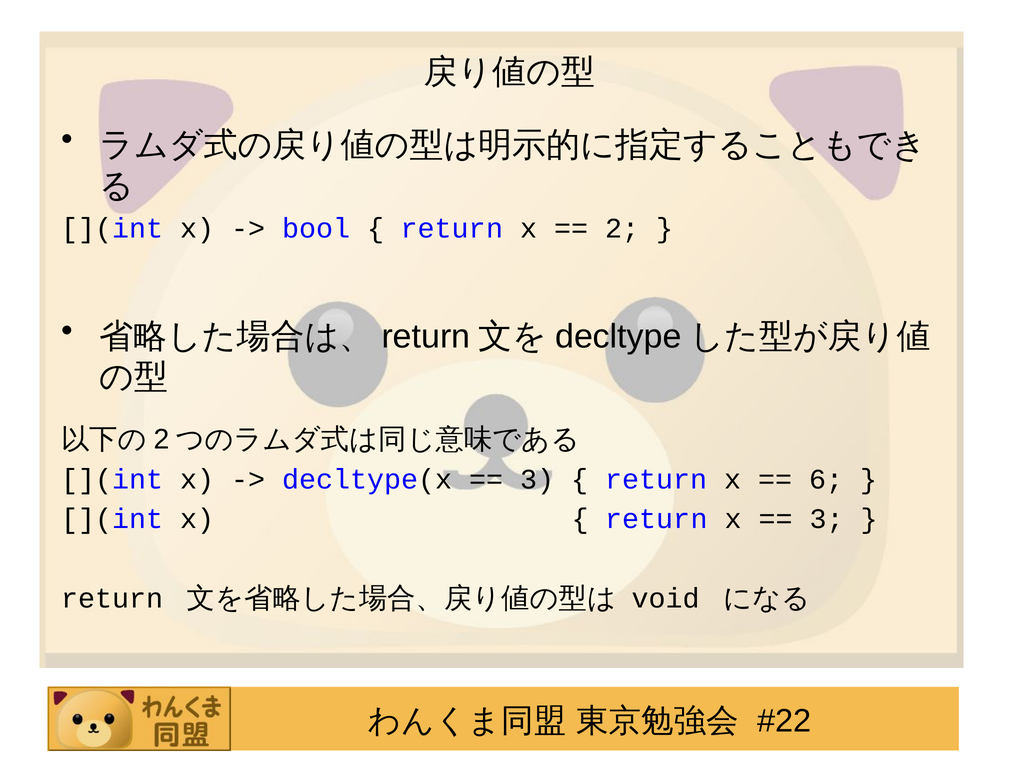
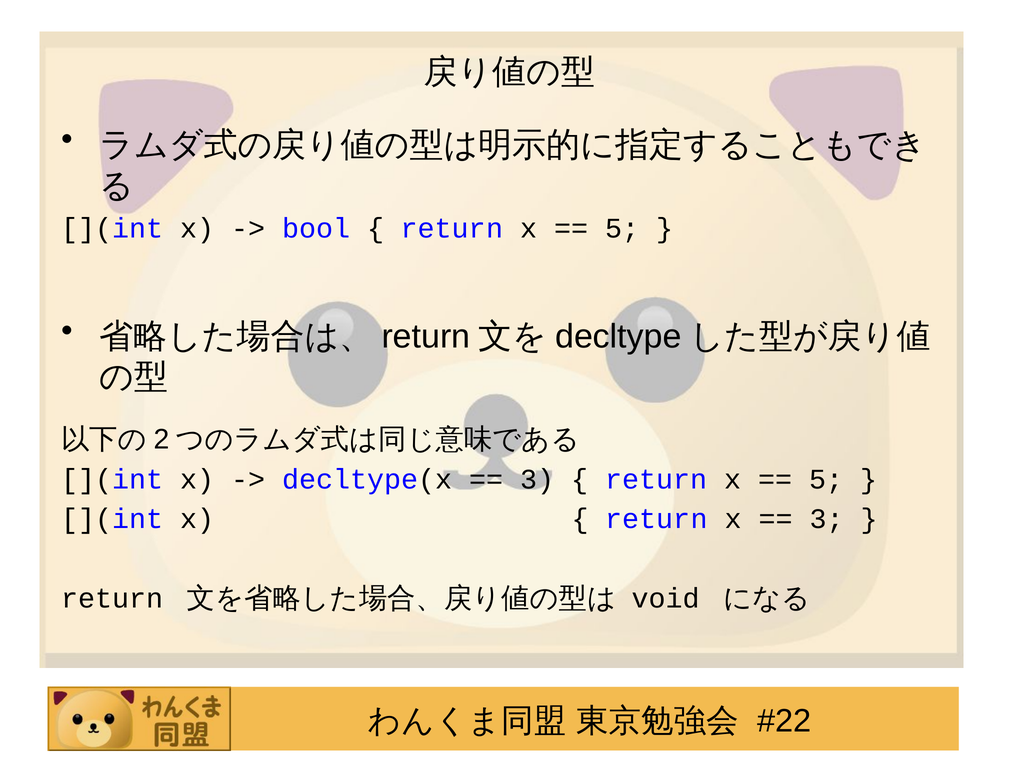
2: 2 -> 5 (622, 229)
6: 6 -> 5 (826, 479)
